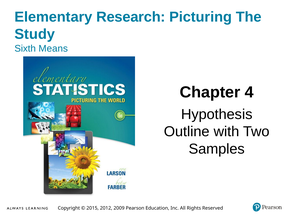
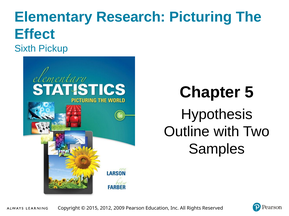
Study: Study -> Effect (35, 34)
Means: Means -> Pickup (53, 49)
4: 4 -> 5 (249, 93)
